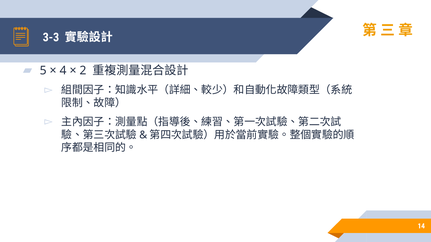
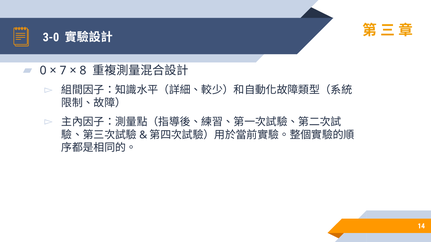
3-3: 3-3 -> 3-0 (51, 37)
5: 5 -> 0 (43, 71)
4: 4 -> 7 (63, 71)
2: 2 -> 8 (83, 71)
